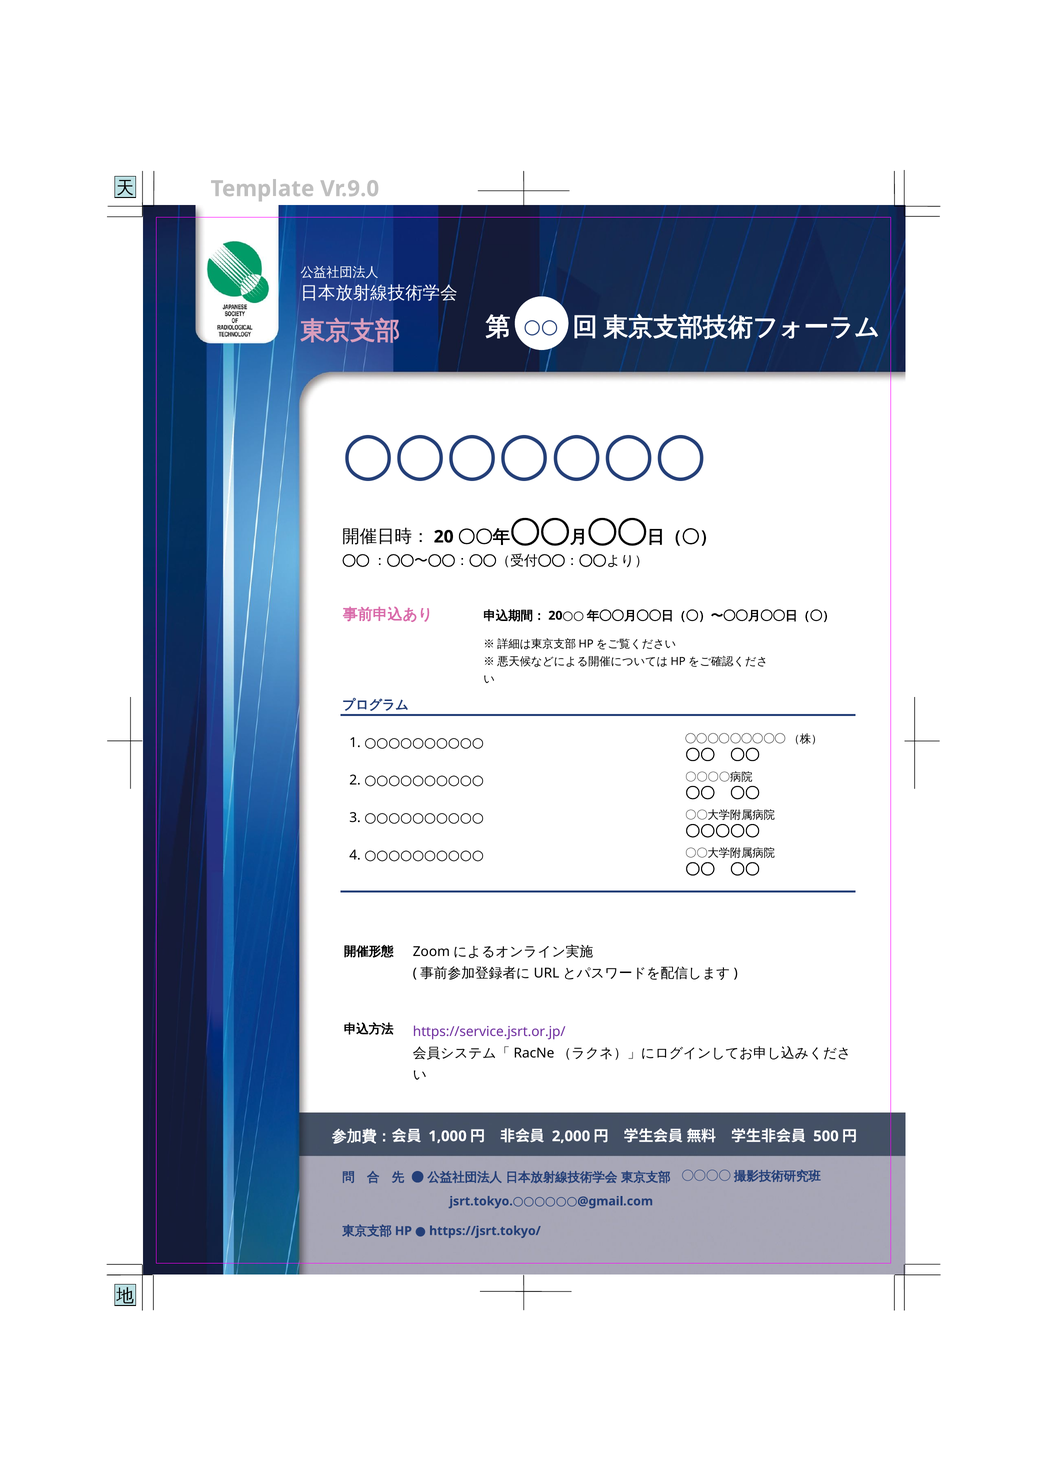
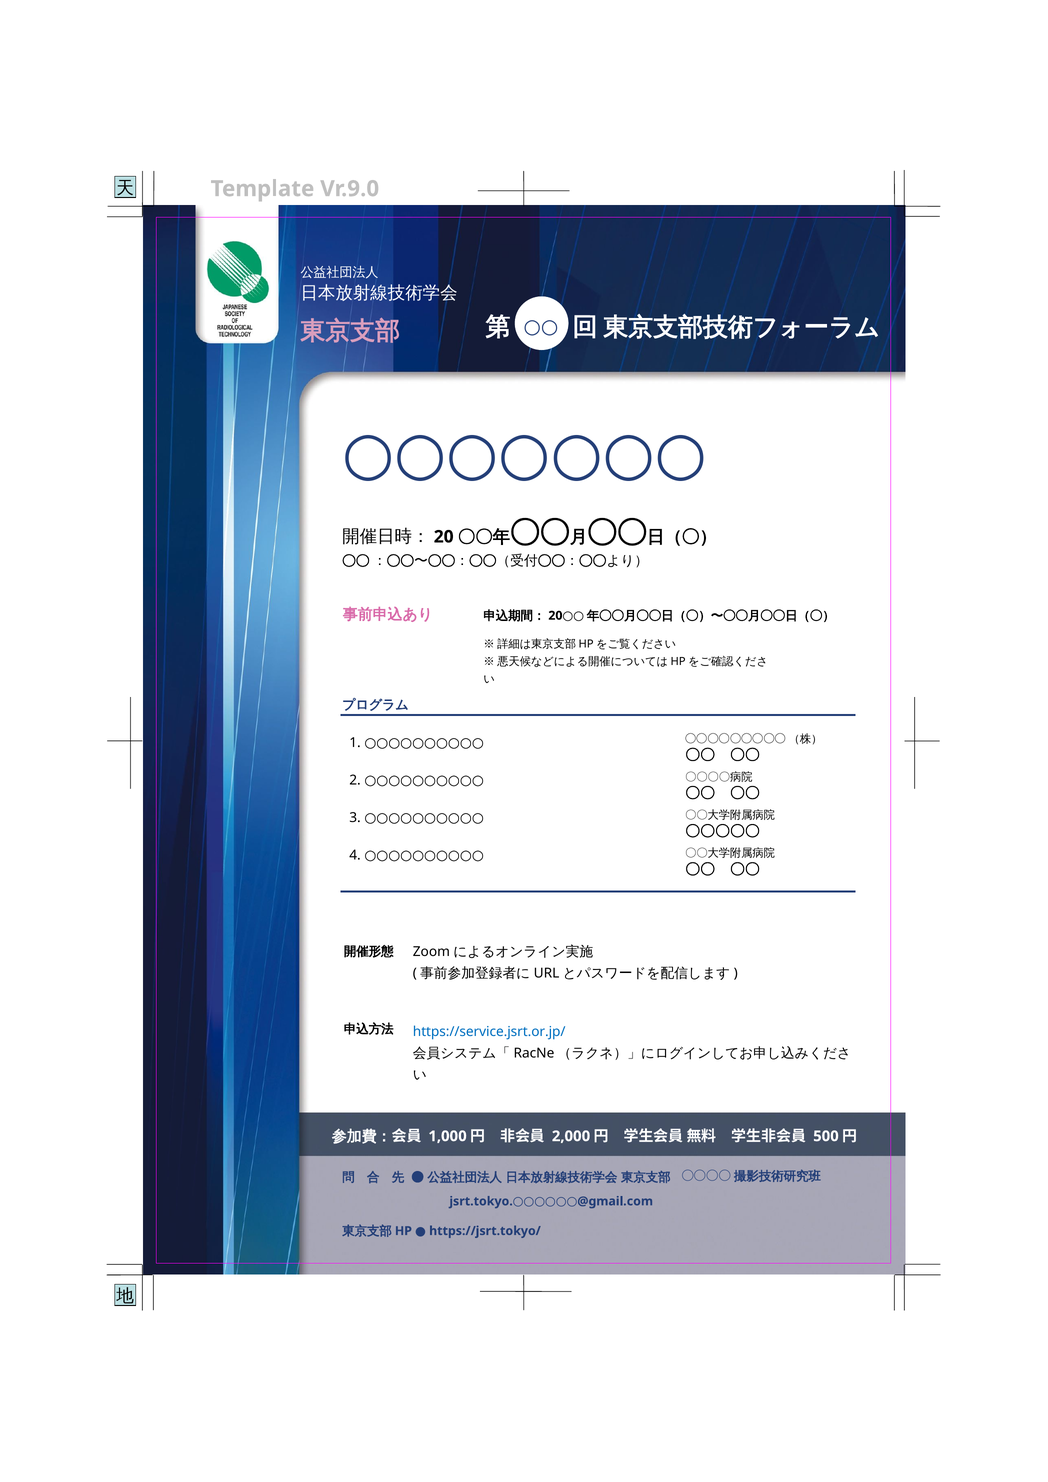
https://service.jsrt.or.jp/ colour: purple -> blue (489, 1032)
